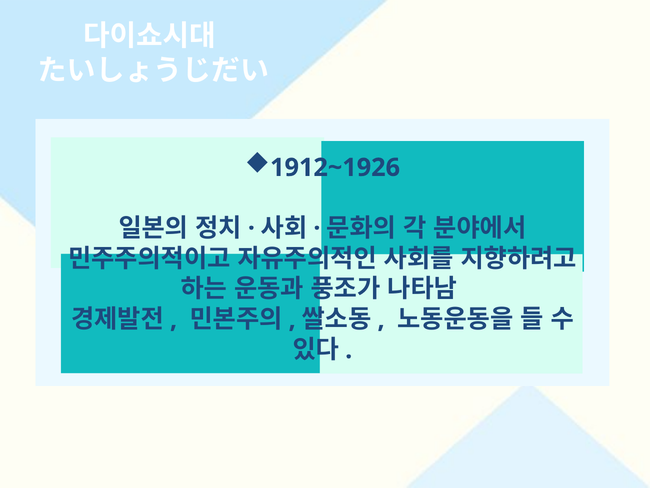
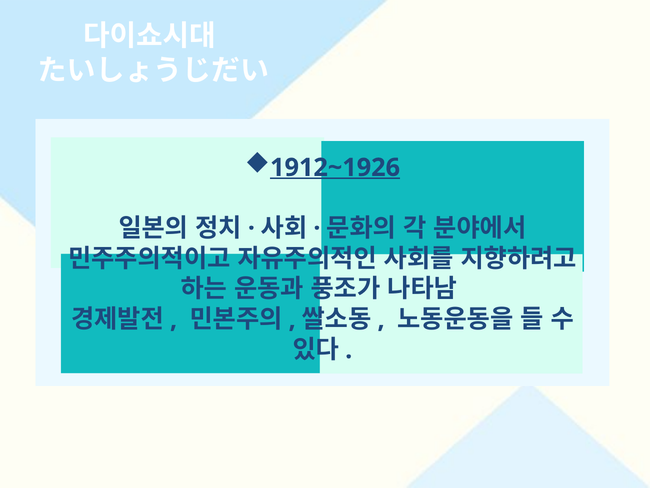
1912~1926 underline: none -> present (335, 167)
